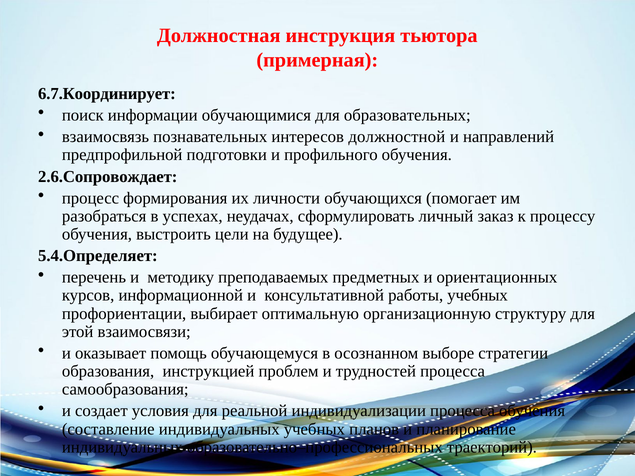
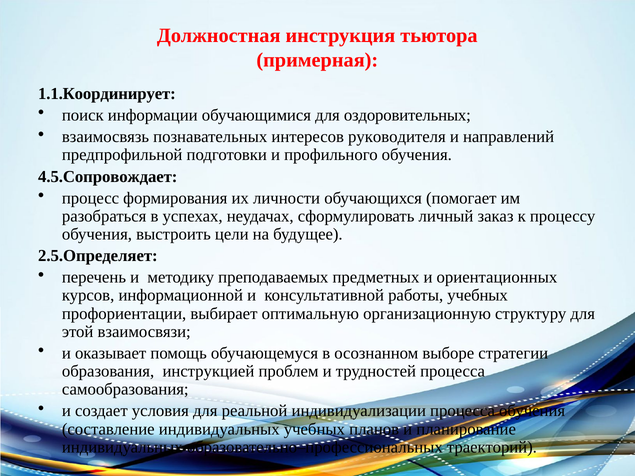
6.7.Координирует: 6.7.Координирует -> 1.1.Координирует (107, 94)
образовательных: образовательных -> оздоровительных (407, 115)
должностной: должностной -> руководителя (397, 137)
2.6.Сопровождает: 2.6.Сопровождает -> 4.5.Сопровождает (108, 177)
5.4.Определяет: 5.4.Определяет -> 2.5.Определяет (98, 256)
